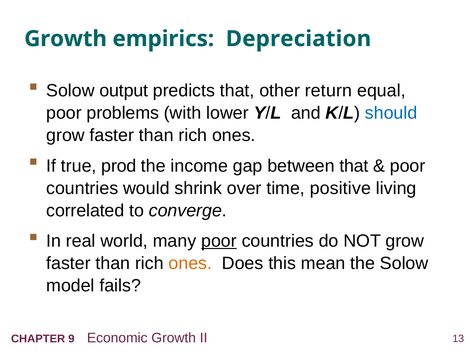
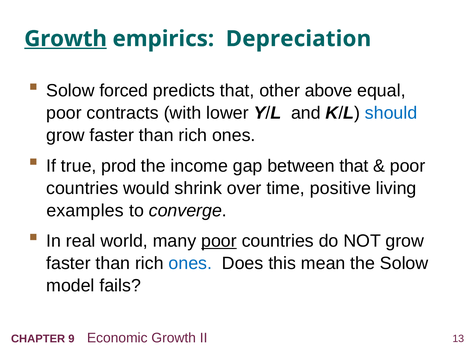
Growth underline: none -> present (66, 39)
output: output -> forced (124, 91)
return: return -> above (329, 91)
problems: problems -> contracts (123, 113)
correlated: correlated -> examples (85, 211)
ones colour: orange -> blue (190, 264)
